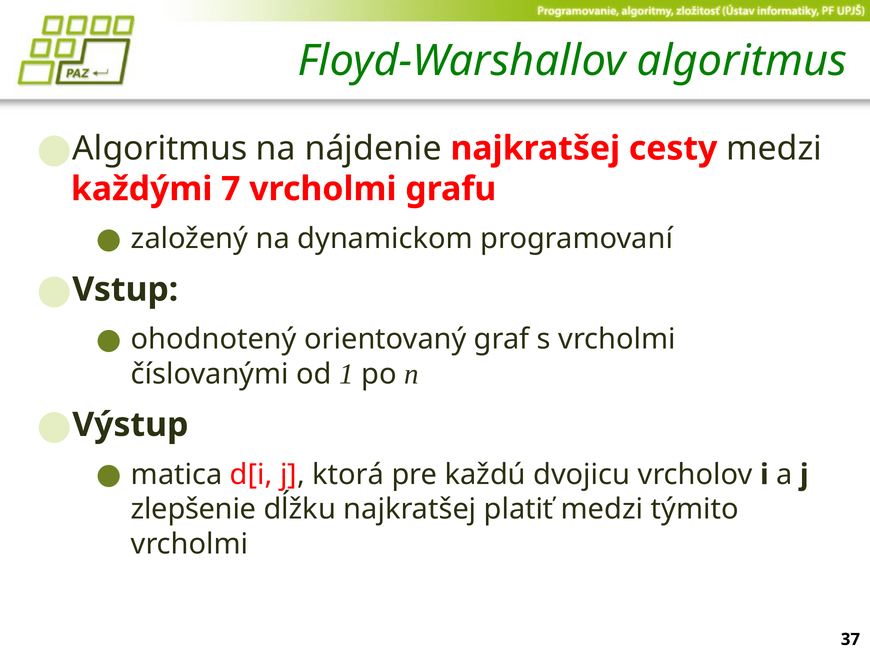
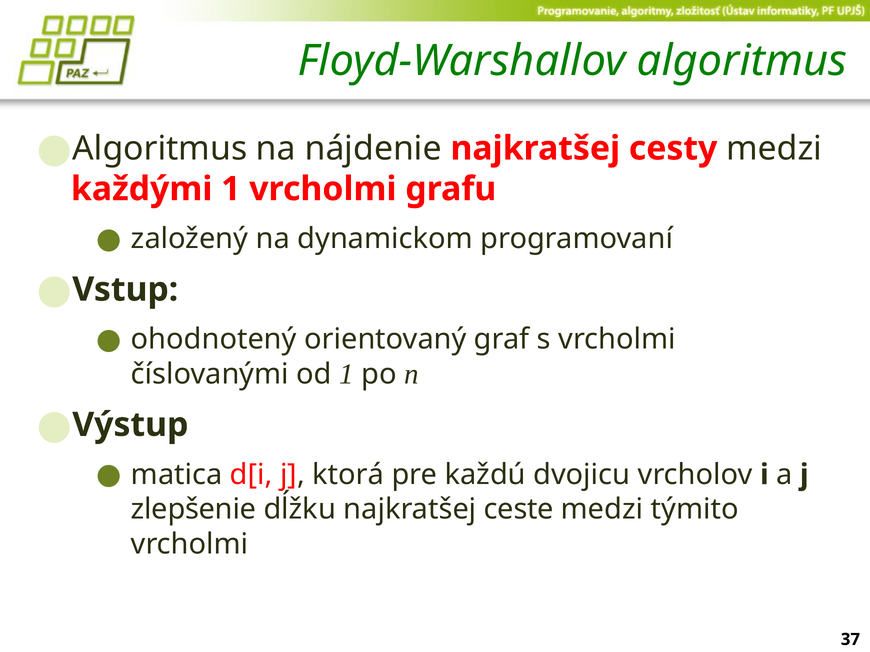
každými 7: 7 -> 1 (231, 189)
platiť: platiť -> ceste (519, 510)
